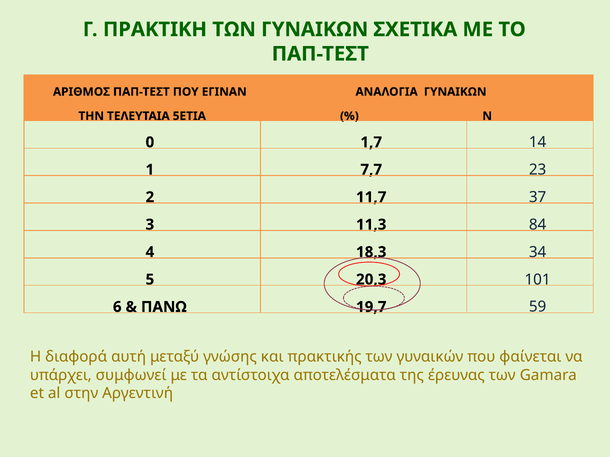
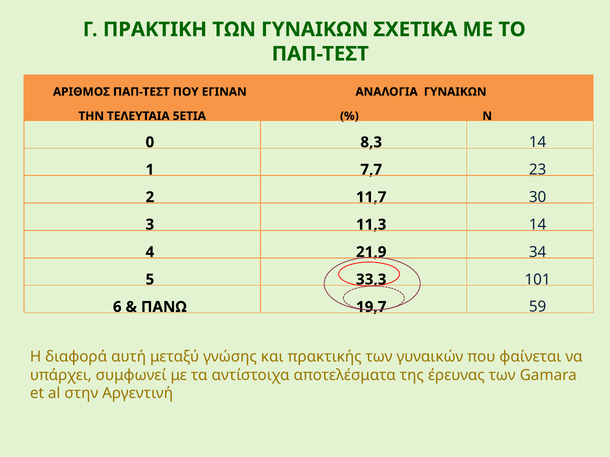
1,7: 1,7 -> 8,3 (371, 142)
37: 37 -> 30 (538, 197)
11,3 84: 84 -> 14 (538, 225)
18,3: 18,3 -> 21,9 (371, 252)
20,3: 20,3 -> 33,3 (371, 280)
